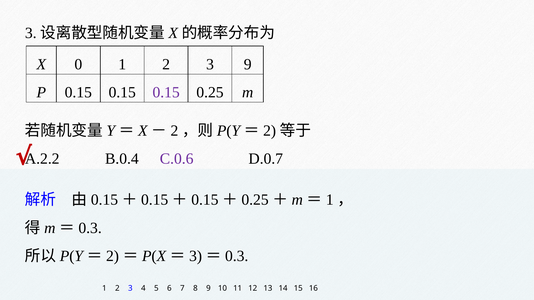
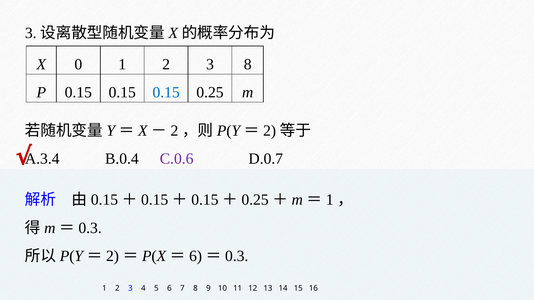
3 9: 9 -> 8 (248, 65)
0.15 colour: purple -> blue (166, 93)
A.2.2: A.2.2 -> A.3.4 (42, 159)
3: 3 -> 6 (196, 256)
